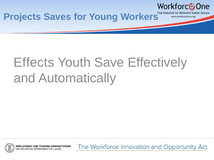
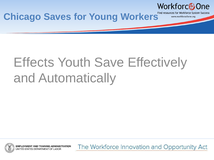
Projects: Projects -> Chicago (22, 17)
